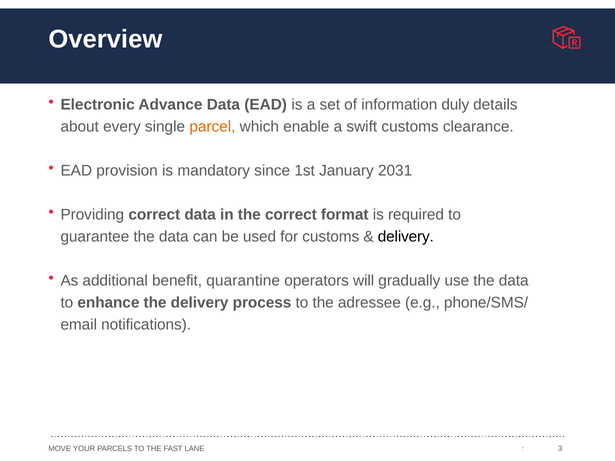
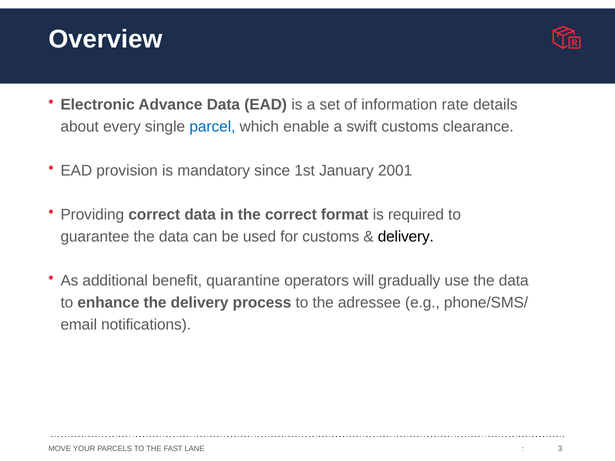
duly: duly -> rate (455, 105)
parcel colour: orange -> blue (212, 127)
2031: 2031 -> 2001 (395, 170)
